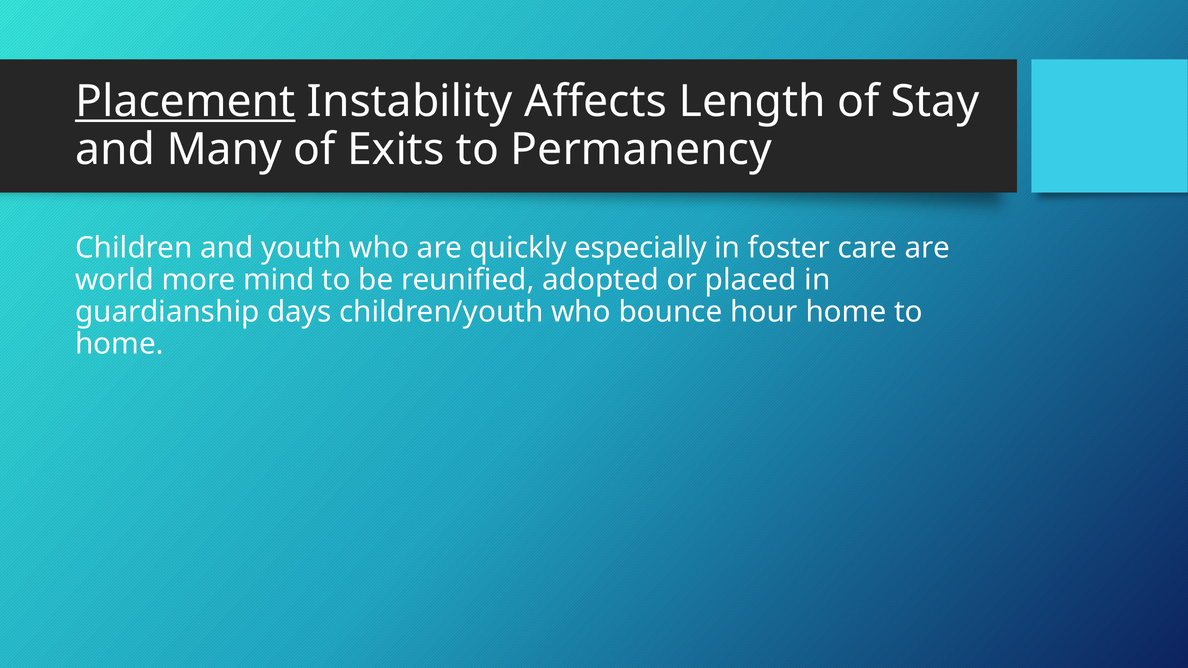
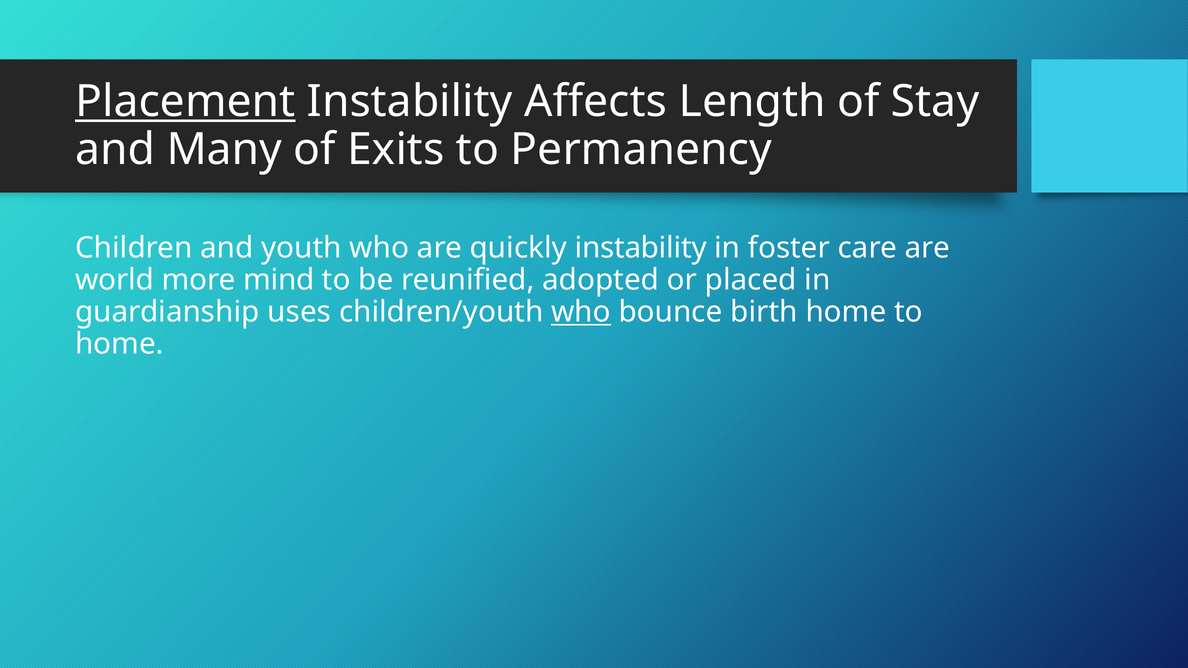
quickly especially: especially -> instability (641, 248)
days: days -> uses (299, 312)
who underline: none -> present (581, 312)
hour: hour -> birth (764, 312)
